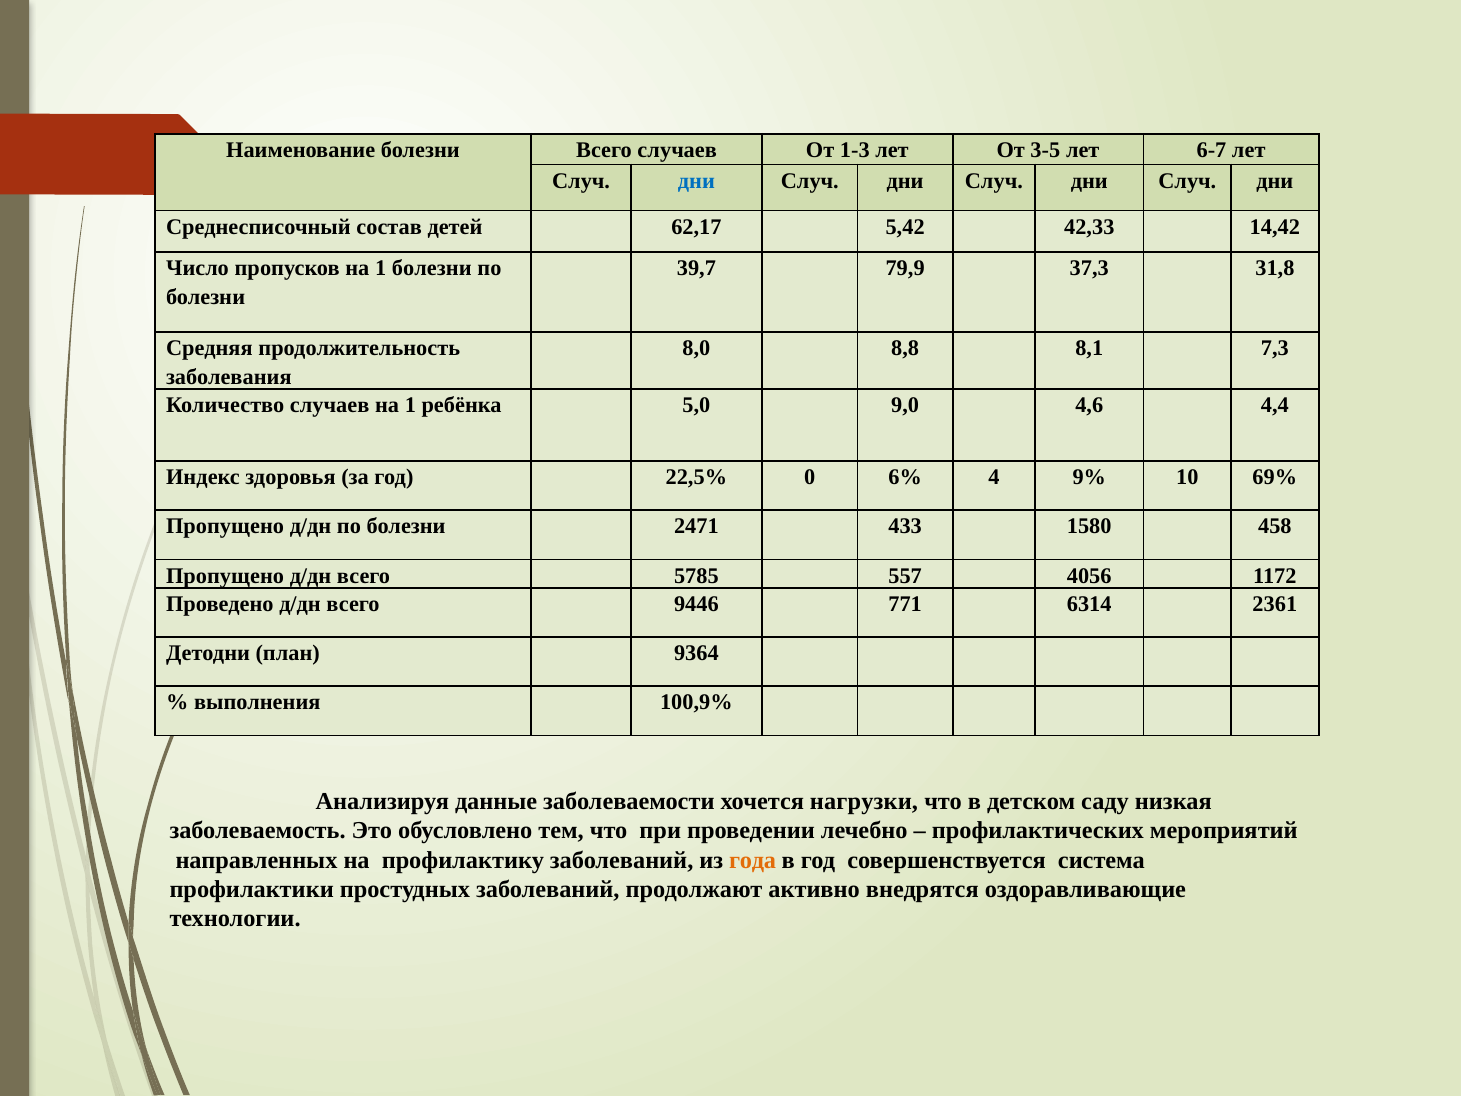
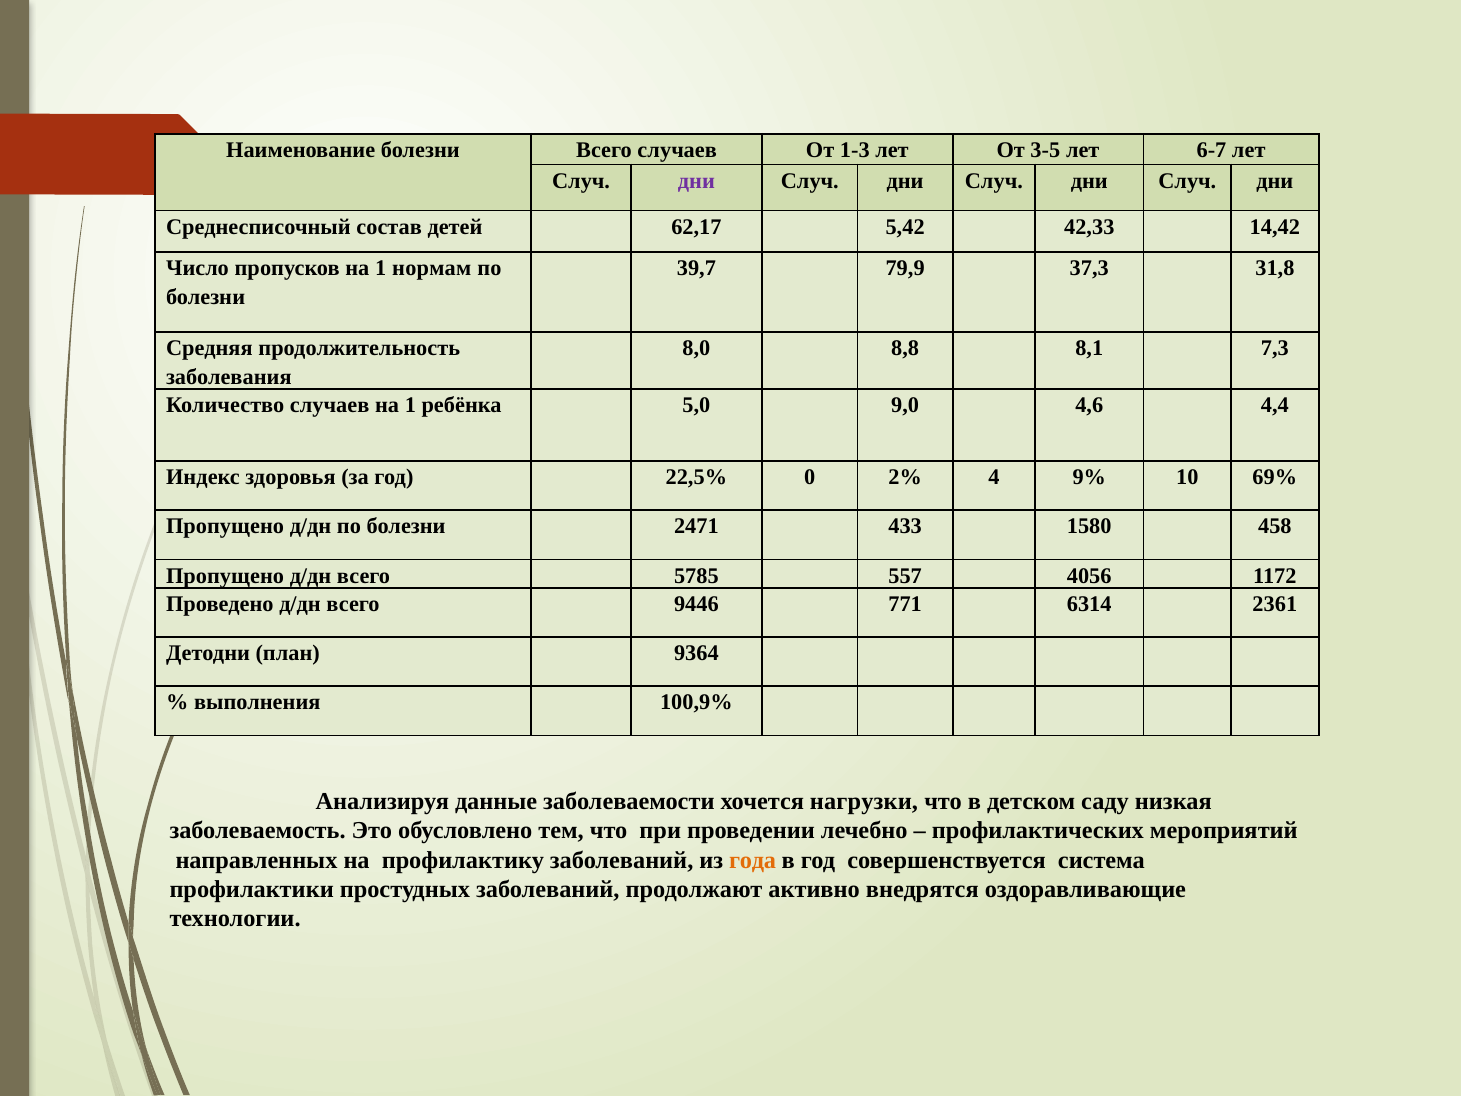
дни colour: blue -> purple (696, 181)
1 болезни: болезни -> нормам (432, 269)
6%: 6% -> 2% (905, 477)
